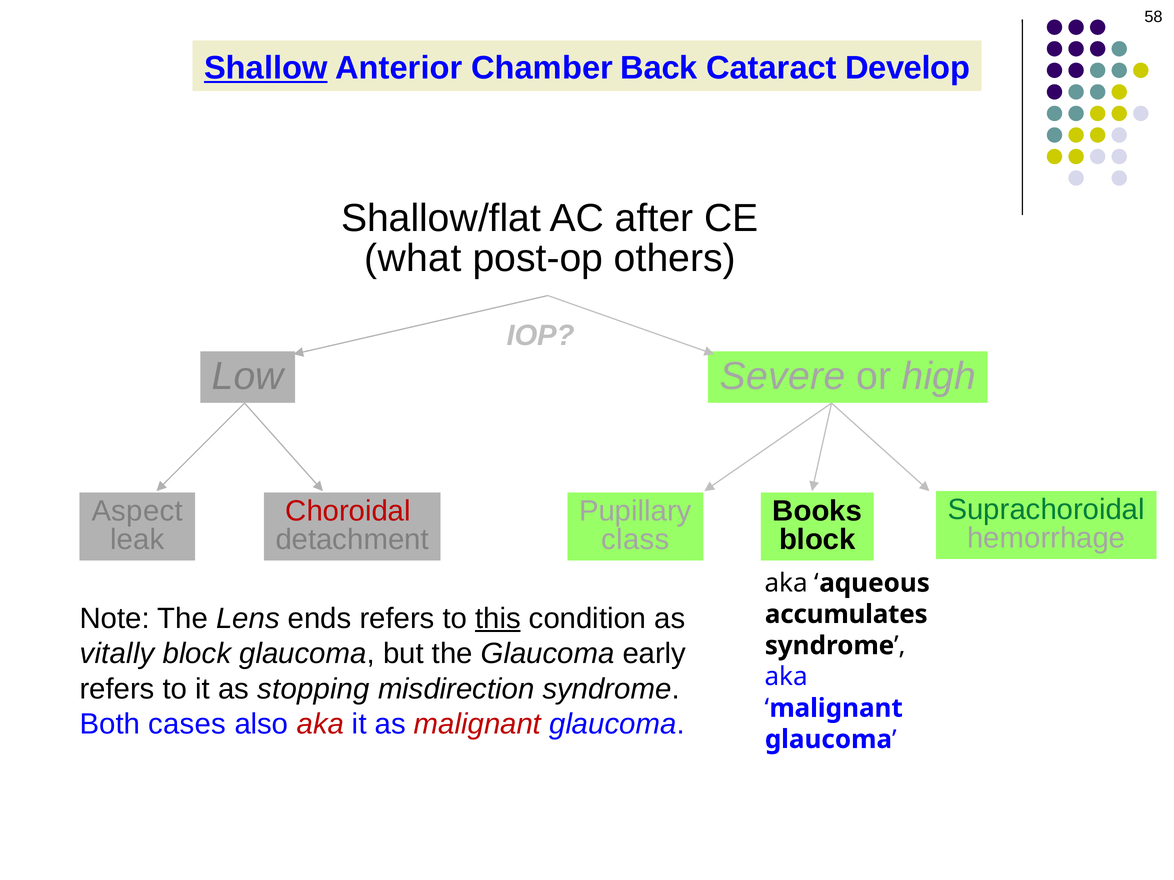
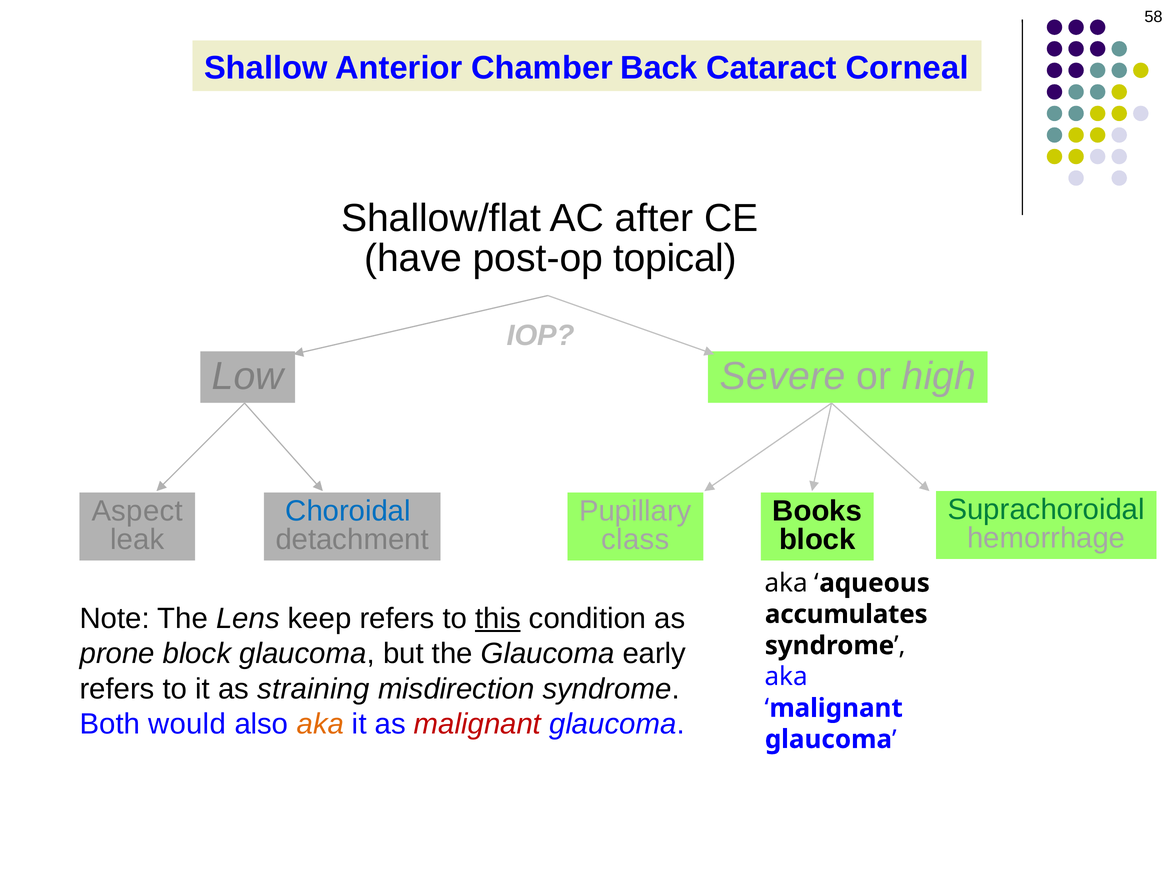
Shallow underline: present -> none (266, 68)
Develop: Develop -> Corneal (907, 68)
what: what -> have (413, 258)
others: others -> topical (675, 258)
Choroidal colour: red -> blue (348, 511)
ends: ends -> keep (320, 619)
vitally: vitally -> prone (117, 654)
stopping: stopping -> straining (314, 689)
cases: cases -> would (187, 725)
aka colour: red -> orange (320, 725)
